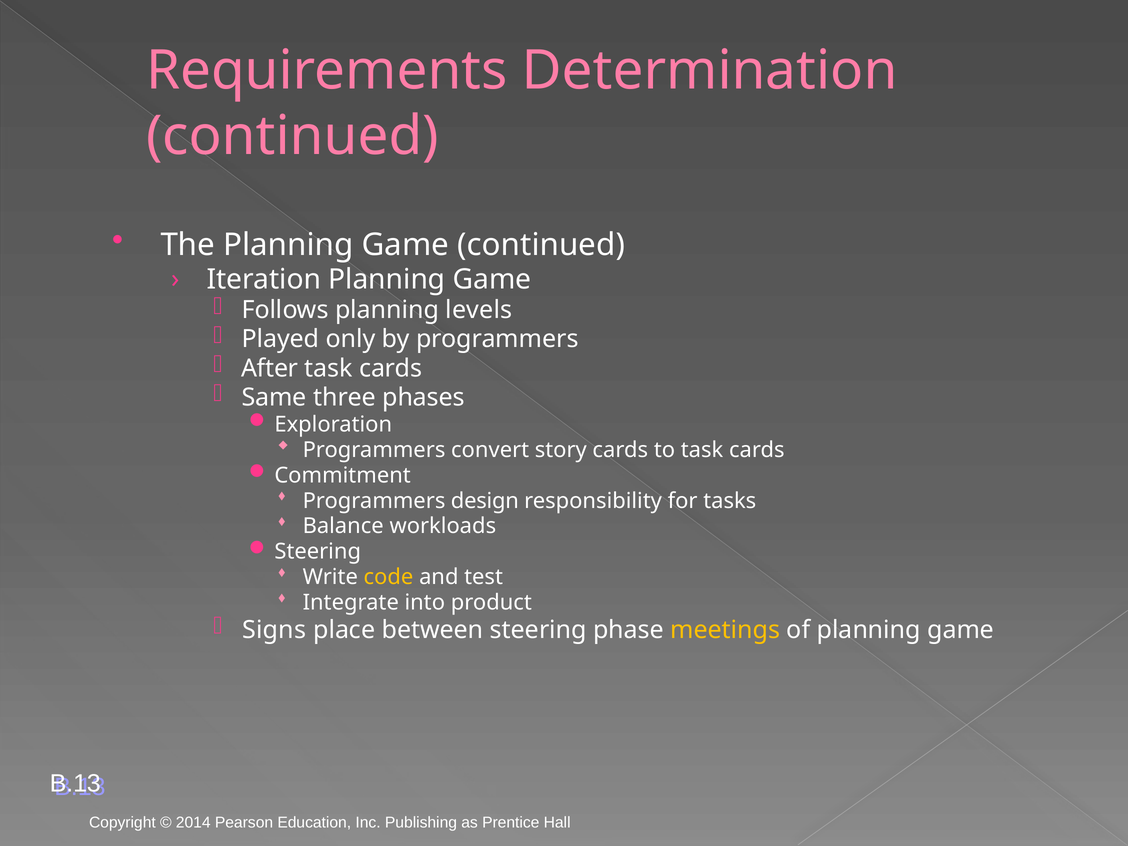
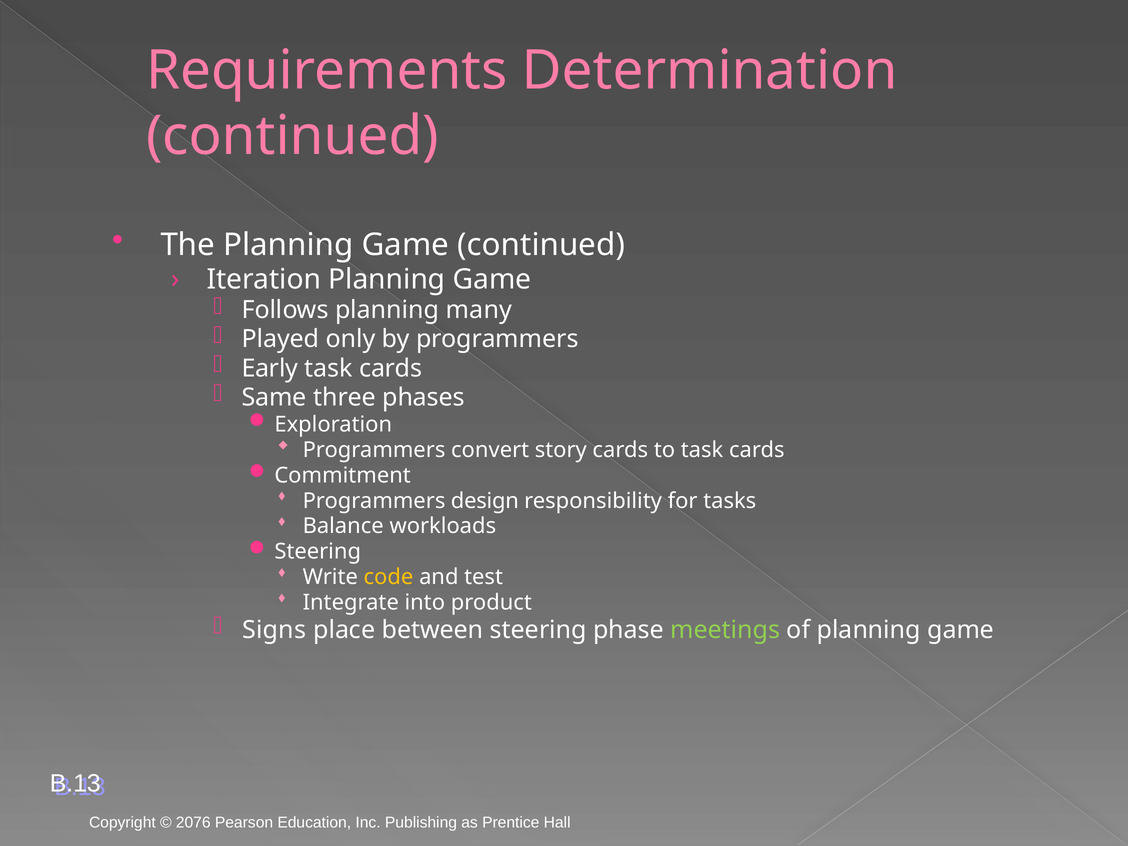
levels: levels -> many (479, 310)
After: After -> Early (270, 368)
meetings colour: yellow -> light green (725, 630)
2014: 2014 -> 2076 (193, 823)
